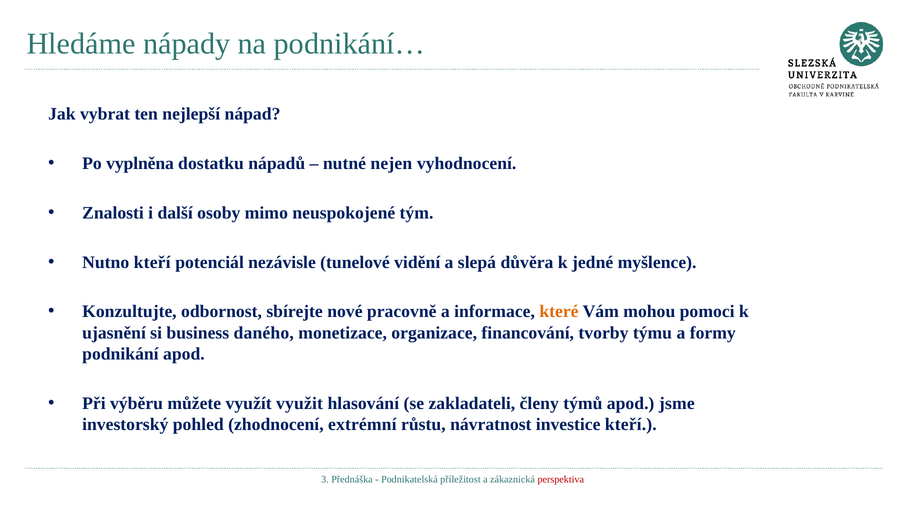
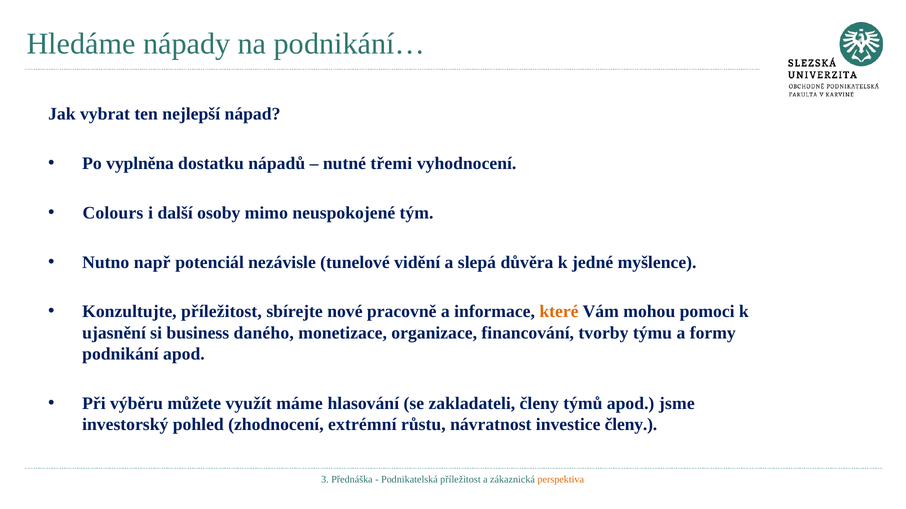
nejen: nejen -> třemi (391, 164)
Znalosti: Znalosti -> Colours (113, 213)
Nutno kteří: kteří -> např (152, 263)
Konzultujte odbornost: odbornost -> příležitost (221, 312)
využit: využit -> máme (300, 404)
investice kteří: kteří -> členy (631, 425)
perspektiva colour: red -> orange (561, 480)
